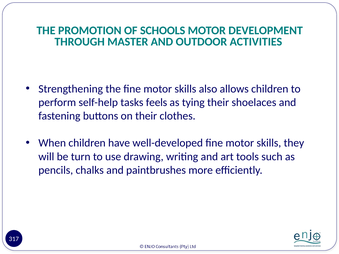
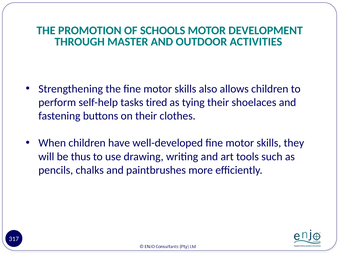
feels: feels -> tired (157, 102)
turn: turn -> thus (81, 157)
